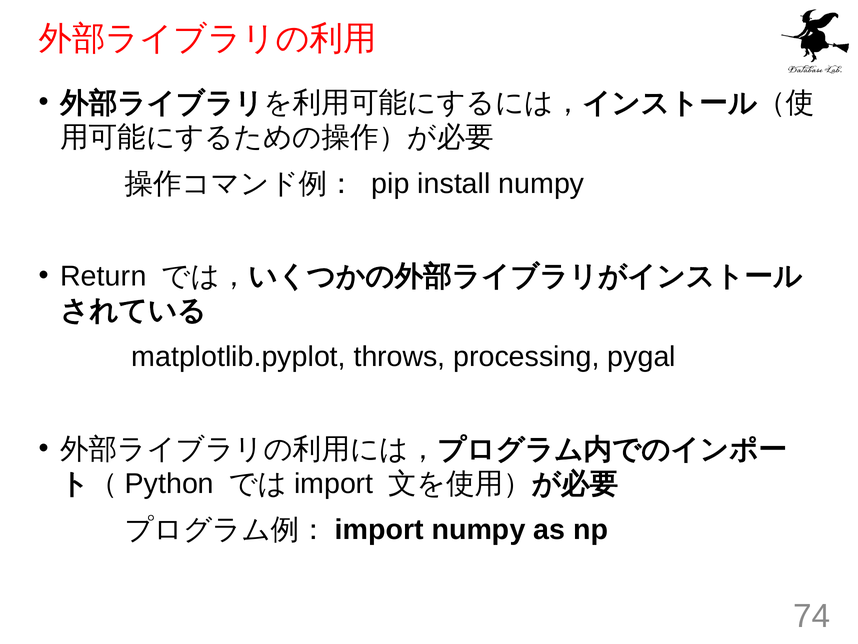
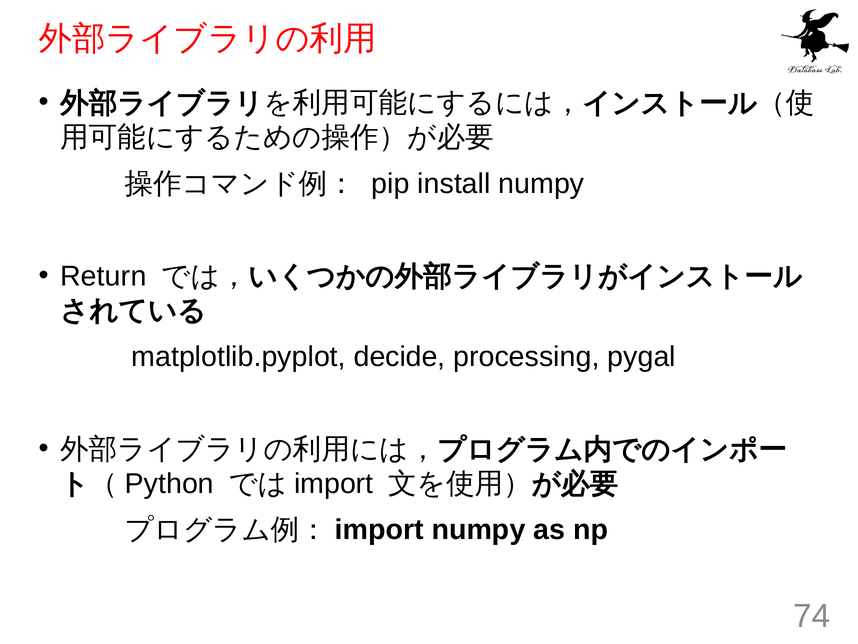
throws: throws -> decide (400, 356)
